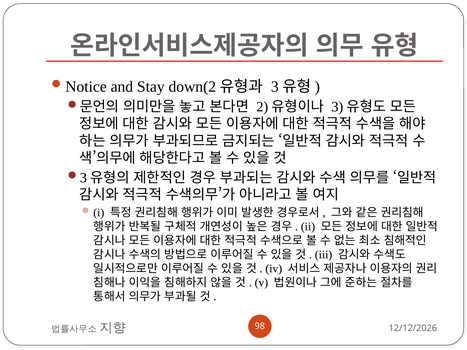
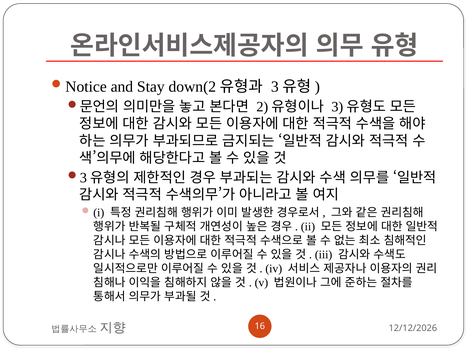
98: 98 -> 16 (260, 326)
